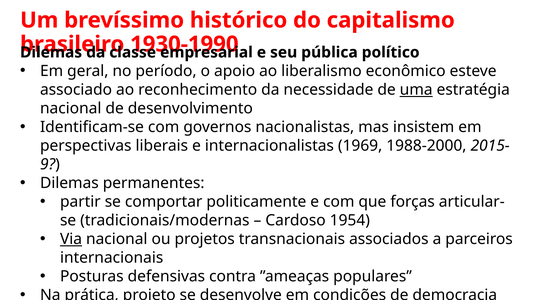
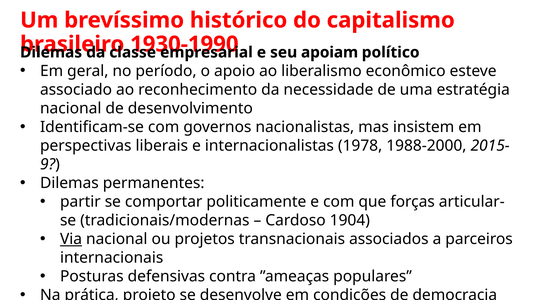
pública: pública -> apoiam (330, 52)
uma underline: present -> none (416, 90)
1969: 1969 -> 1978 (360, 146)
1954: 1954 -> 1904 (350, 220)
